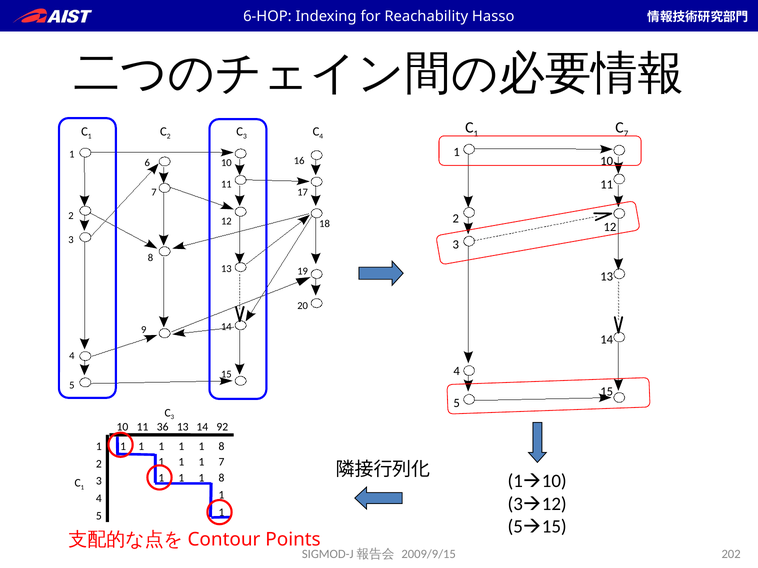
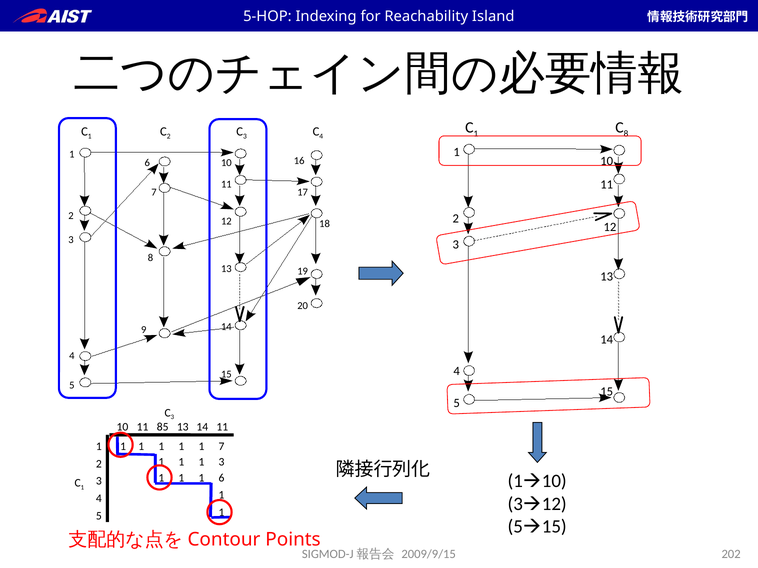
6-HOP: 6-HOP -> 5-HOP (267, 16)
Hasso: Hasso -> Island (493, 16)
7: 7 -> 8 (626, 134)
36: 36 -> 85 (163, 427)
14 92: 92 -> 11 (222, 427)
8: 8 -> 7 (221, 447)
1 7: 7 -> 3 (221, 463)
8: 8 -> 6 (221, 478)
